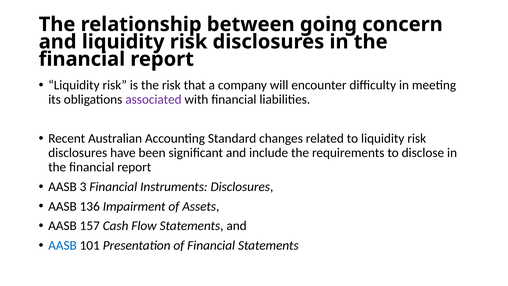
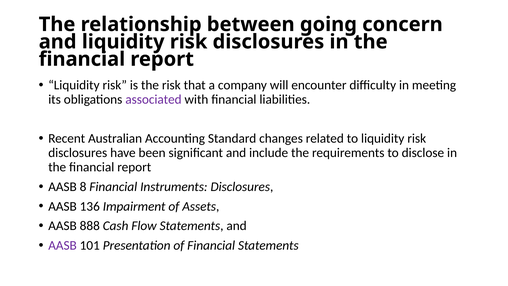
3: 3 -> 8 (83, 187)
157: 157 -> 888 (90, 226)
AASB colour: blue -> purple (63, 245)
